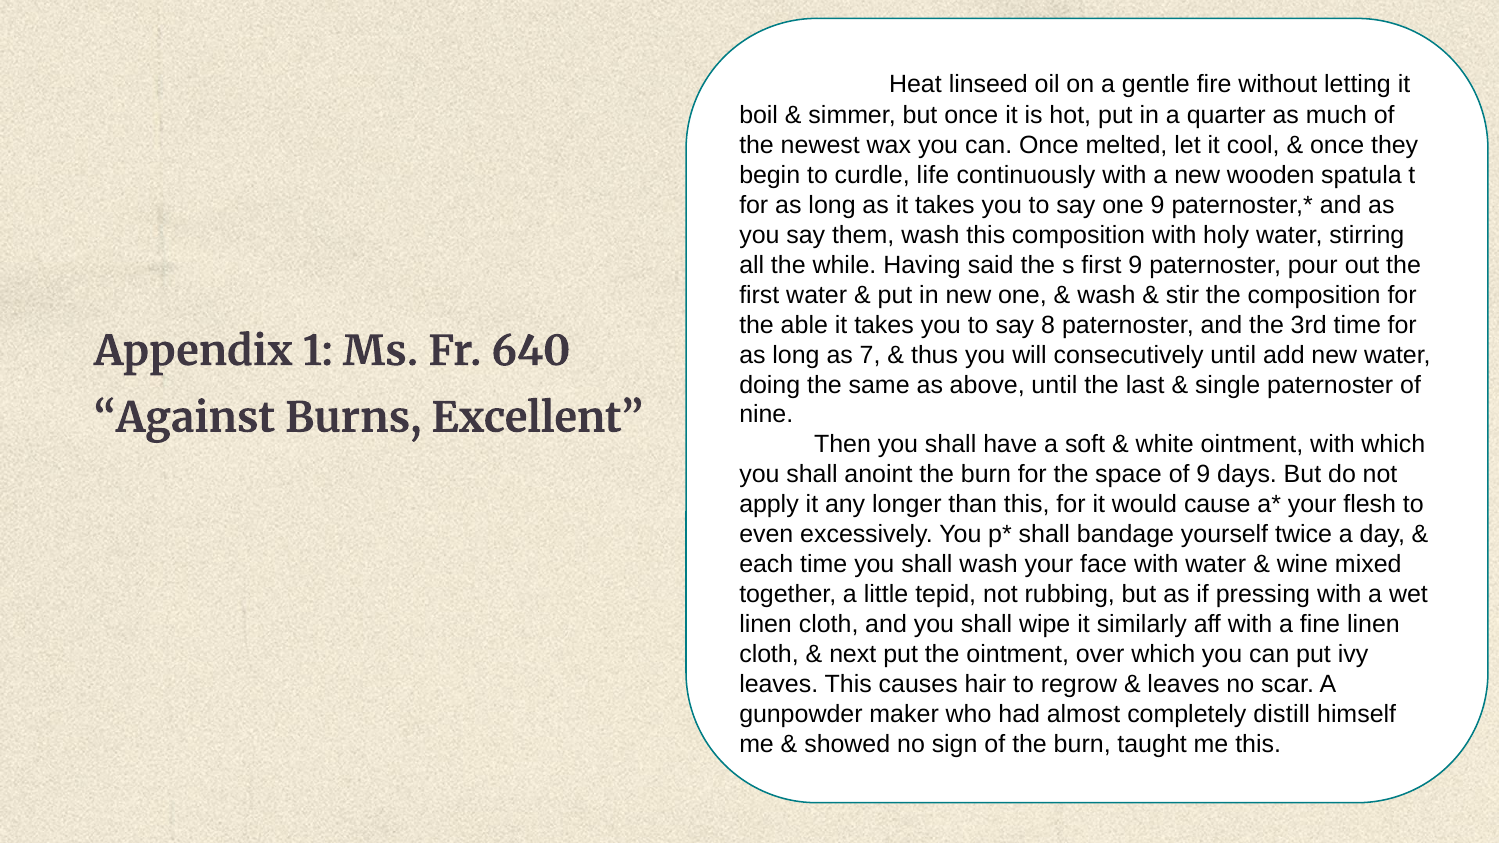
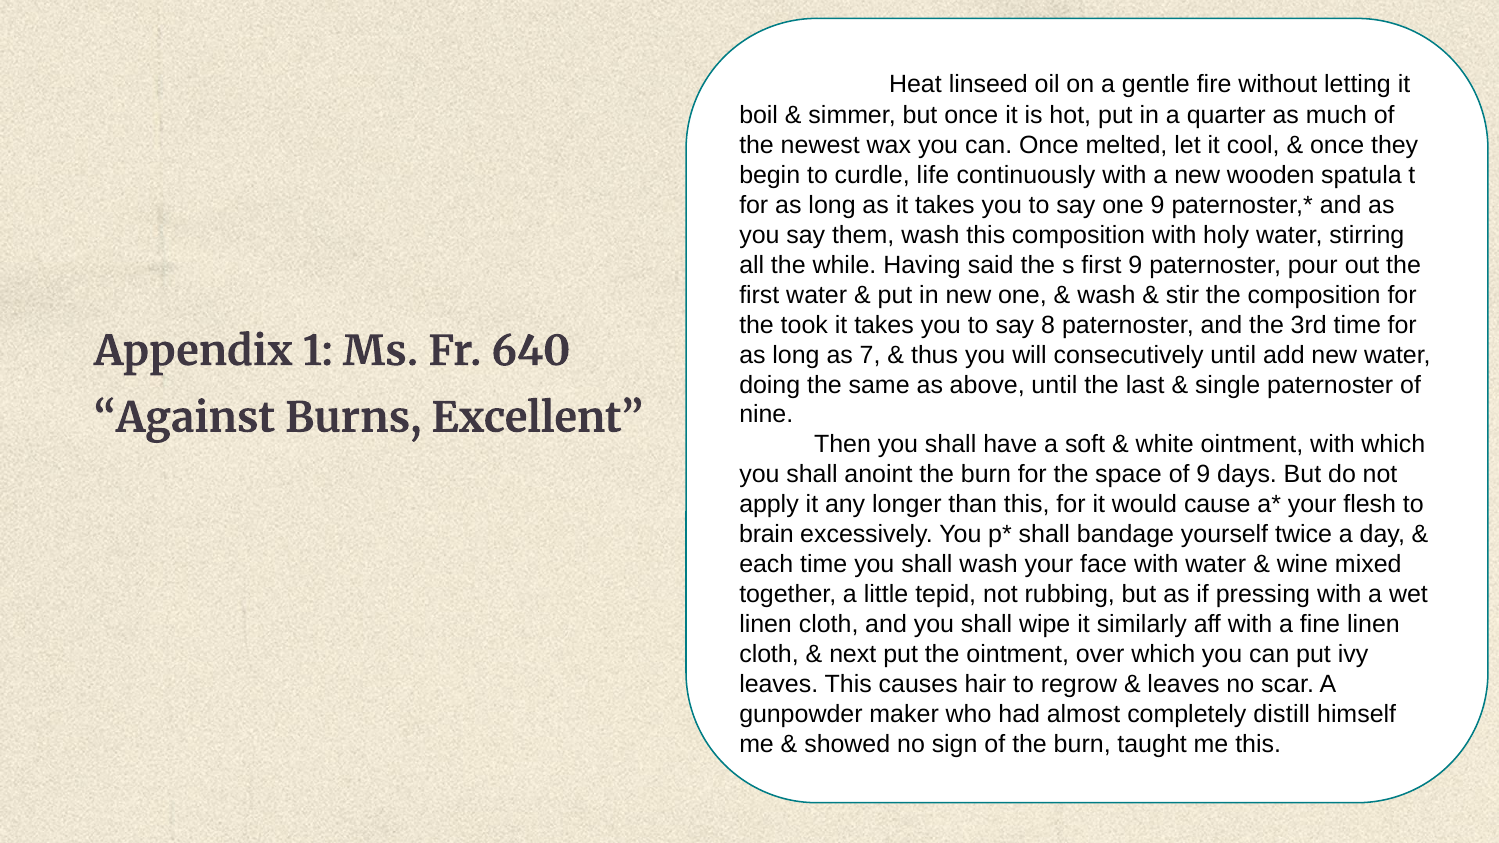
able: able -> took (804, 325)
even: even -> brain (766, 535)
